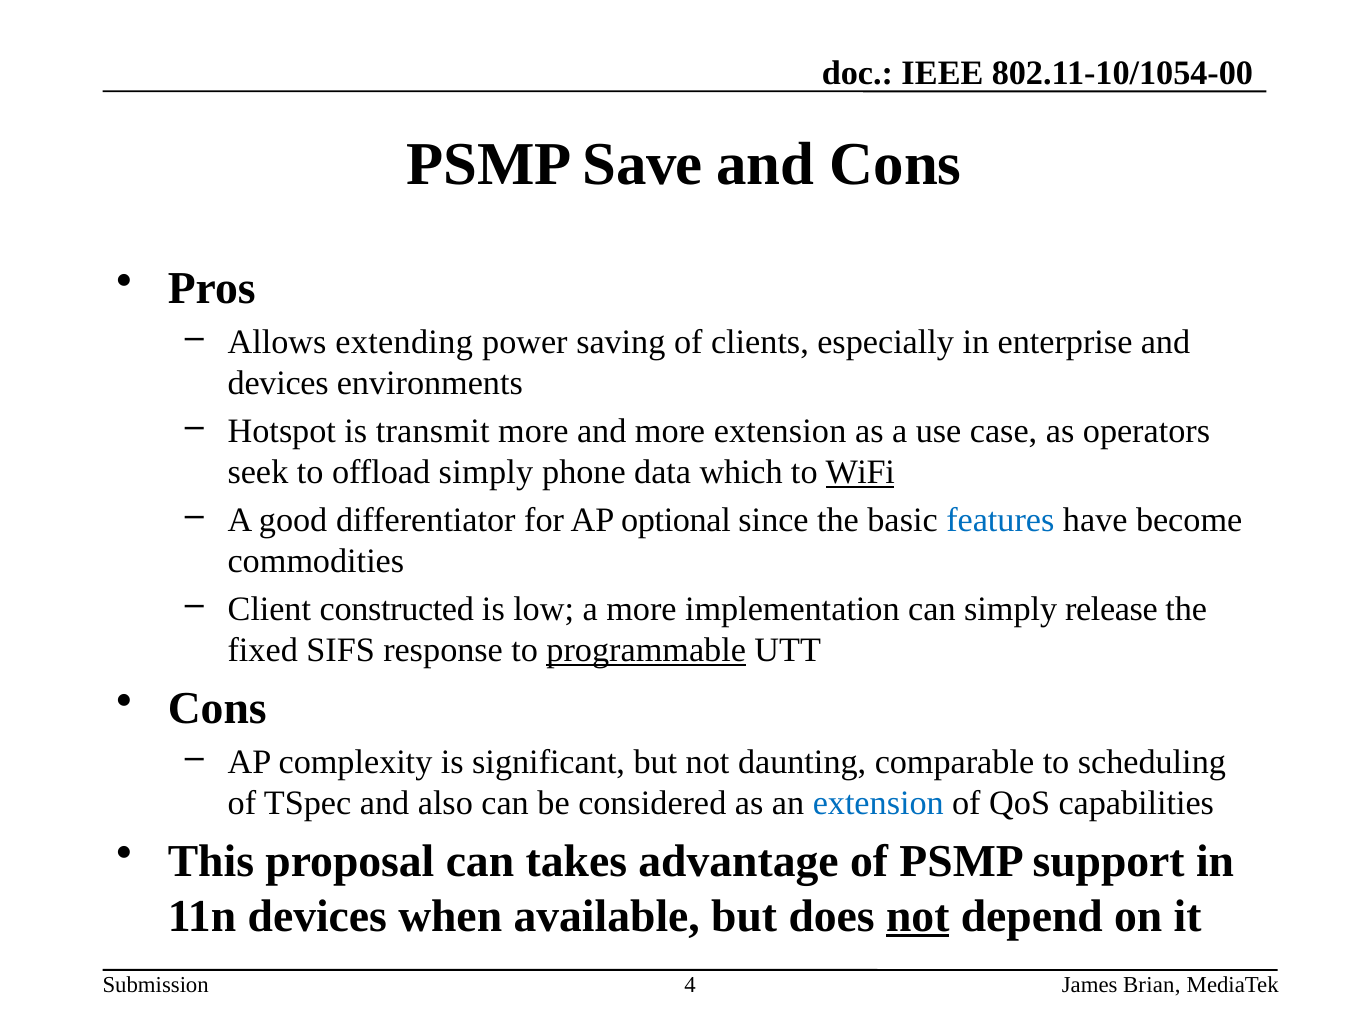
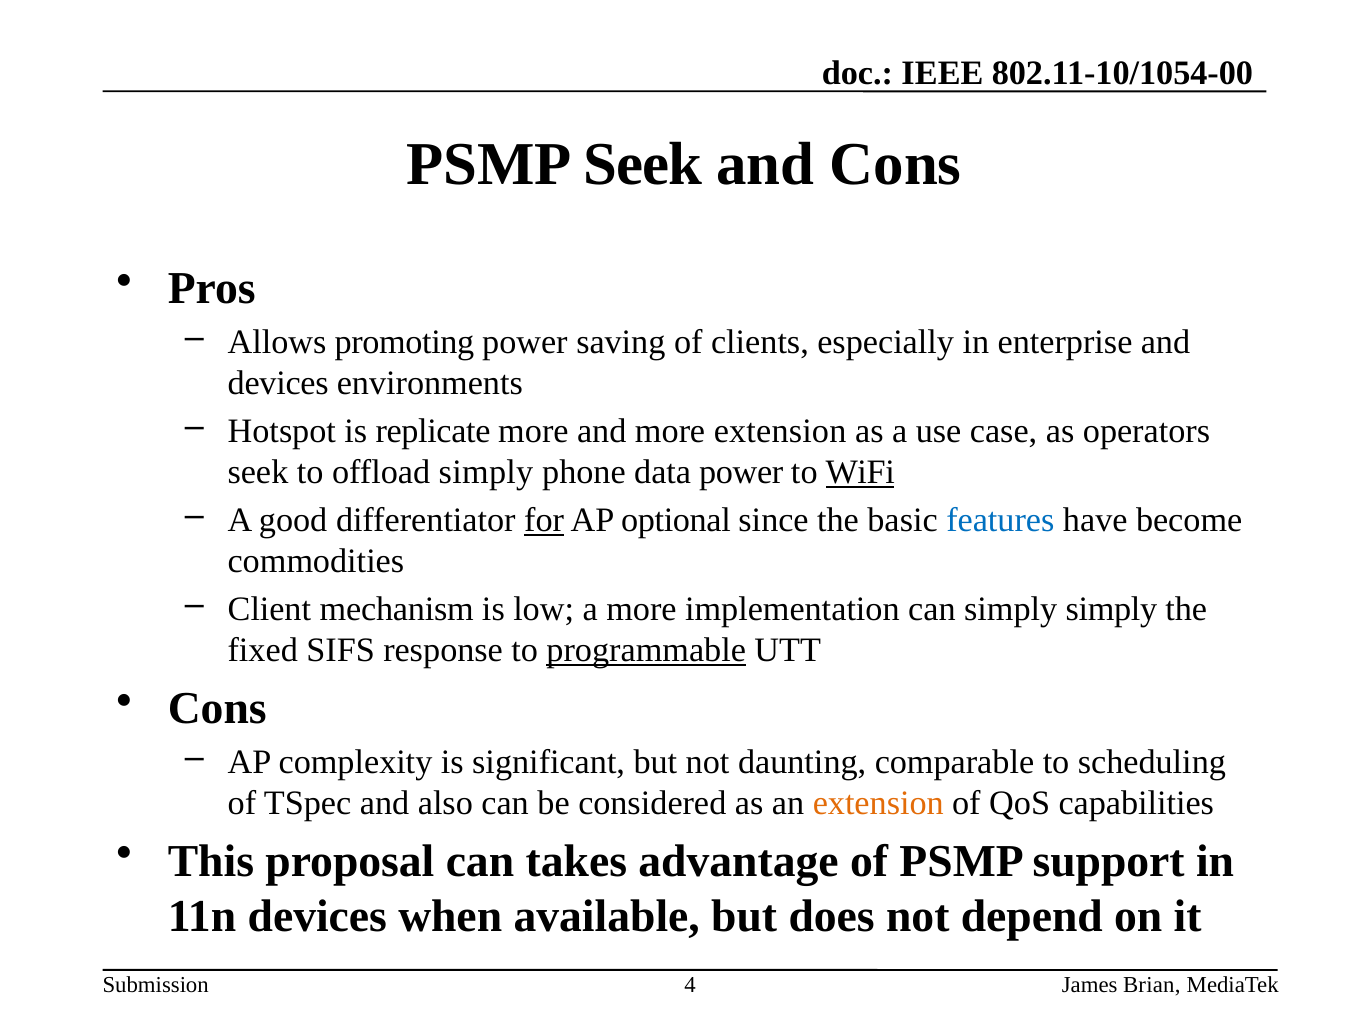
PSMP Save: Save -> Seek (643, 164)
extending: extending -> promoting (404, 342)
transmit: transmit -> replicate (433, 431)
data which: which -> power (741, 472)
for underline: none -> present (544, 520)
constructed: constructed -> mechanism (397, 609)
simply release: release -> simply (1111, 609)
extension colour: blue -> orange (878, 803)
not underline: present -> none (918, 916)
